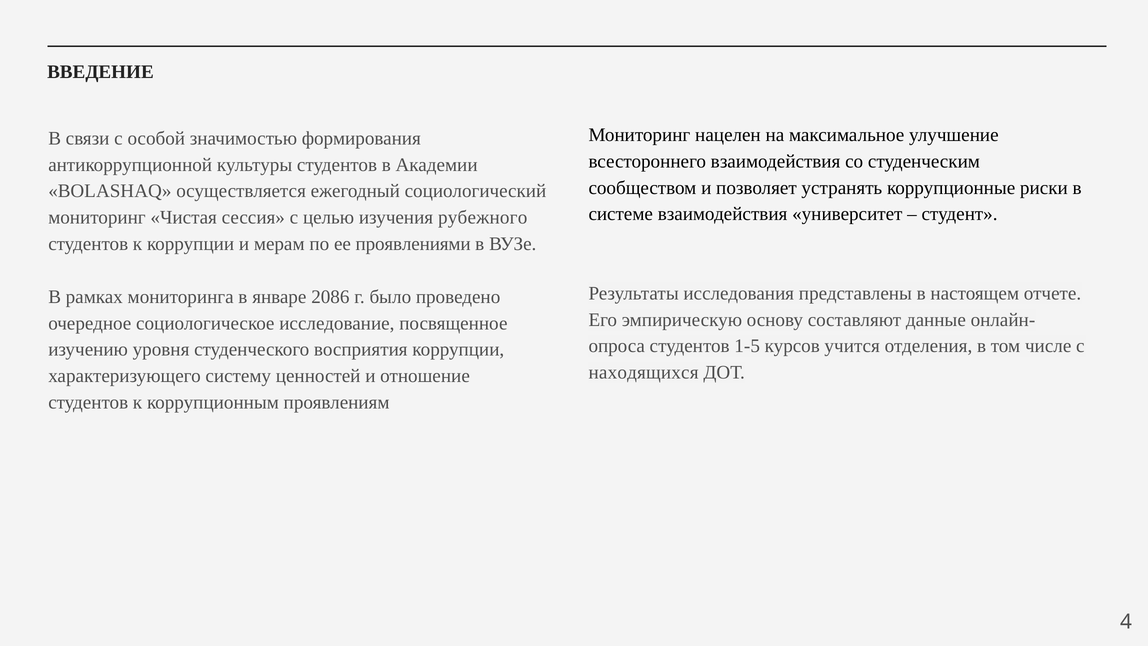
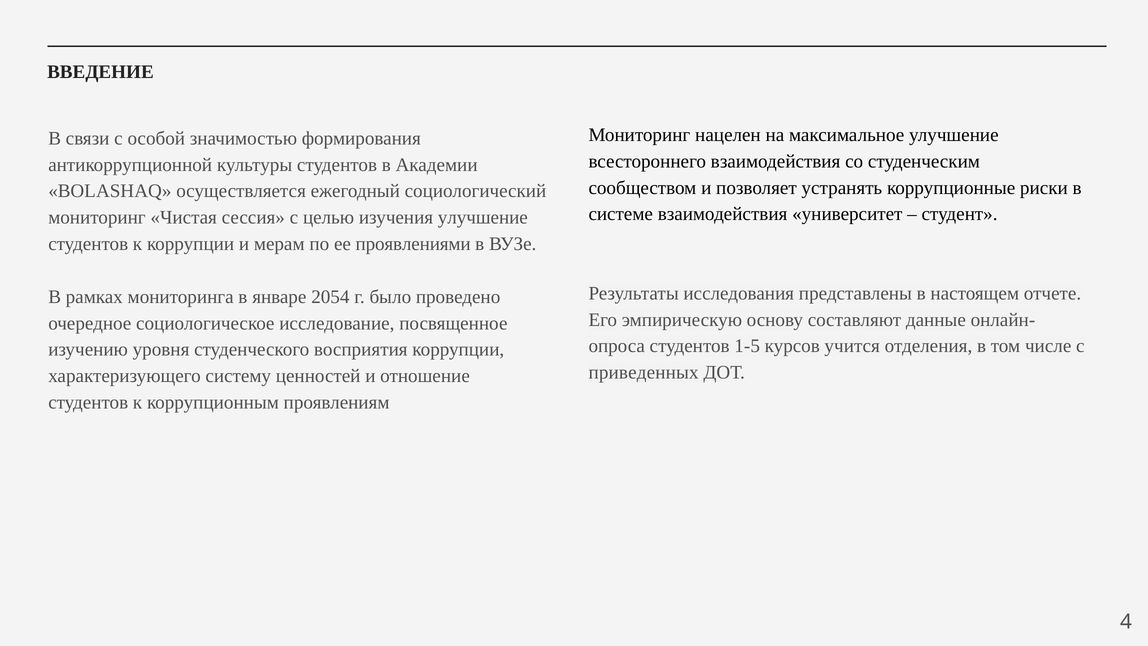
изучения рубежного: рубежного -> улучшение (483, 218)
2086: 2086 -> 2054 (330, 297)
находящихся: находящихся -> приведенных (644, 372)
